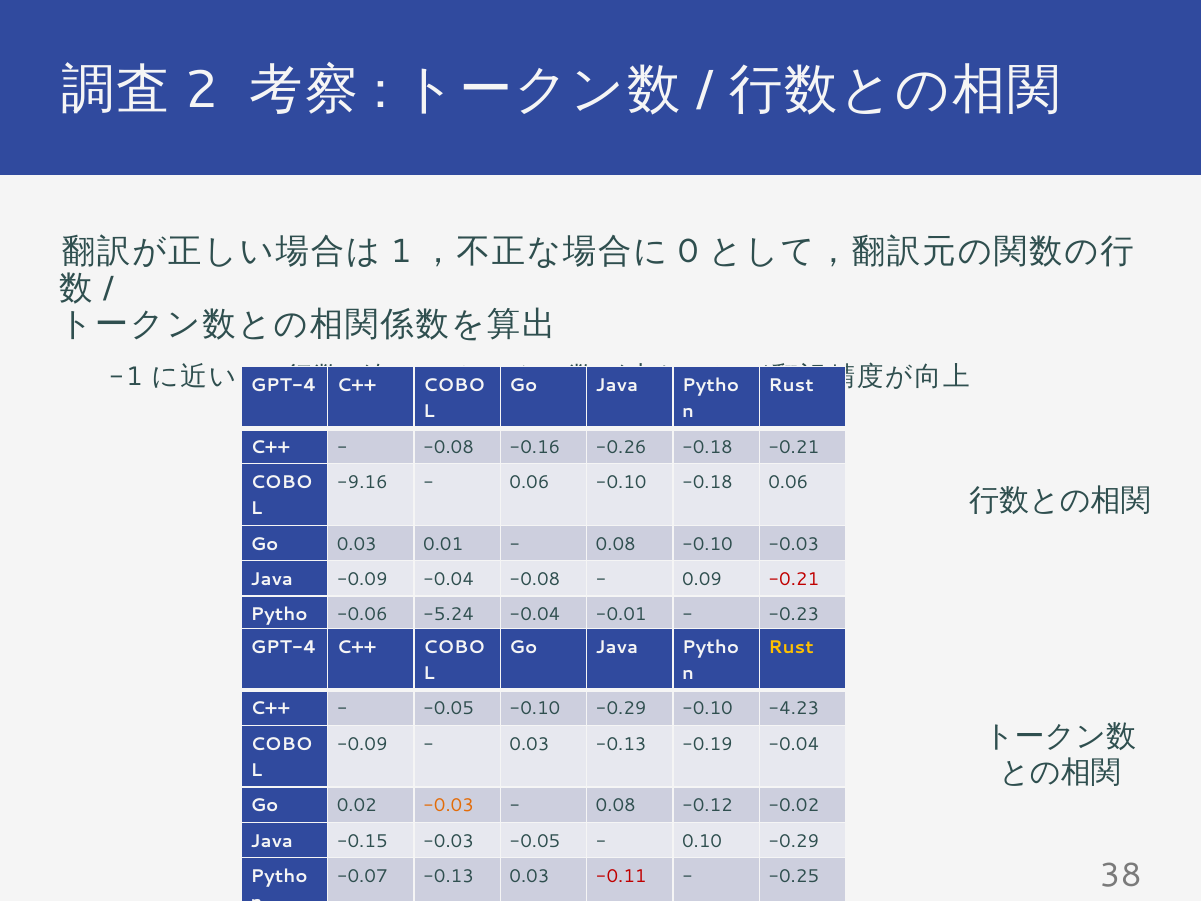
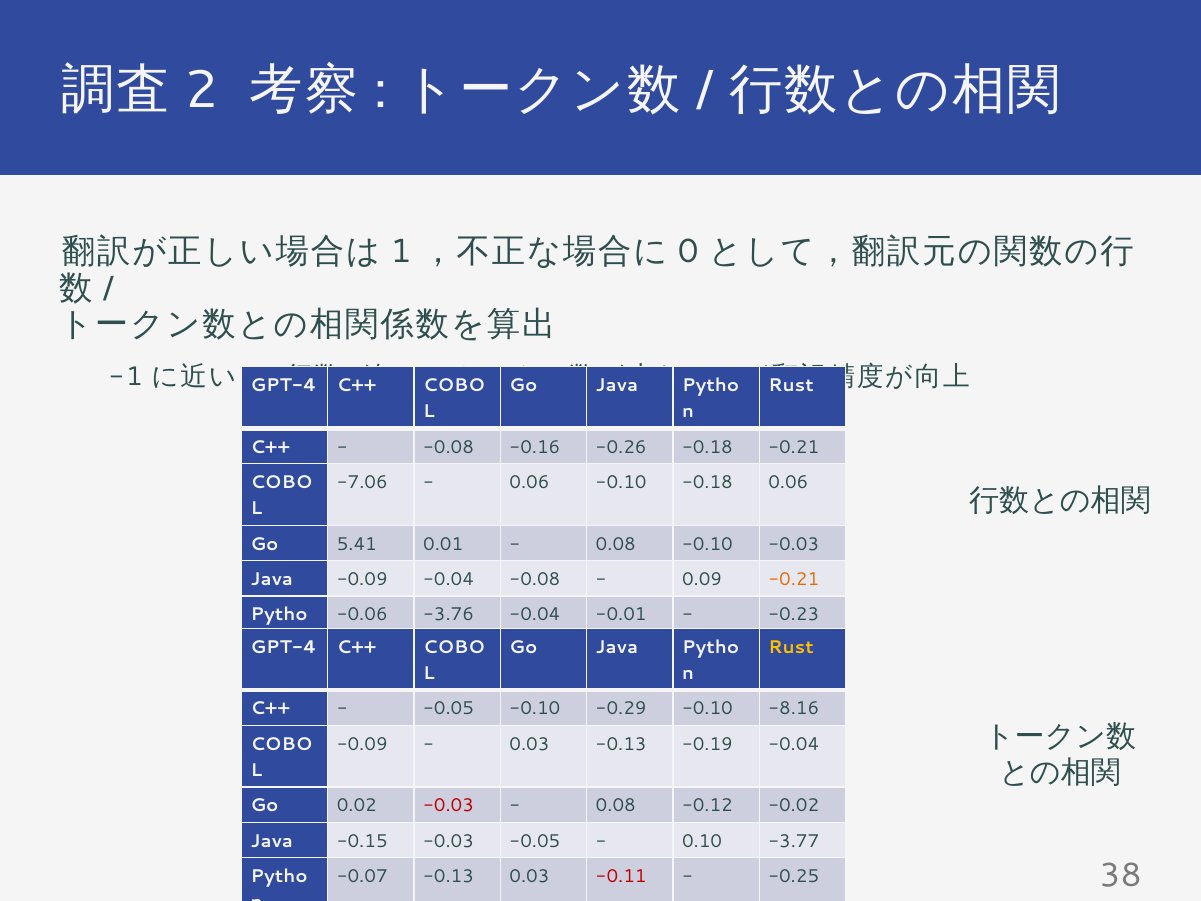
-9.16: -9.16 -> -7.06 (362, 482)
Go 0.03: 0.03 -> 5.41 (357, 544)
-0.21 colour: red -> orange (794, 579)
-5.24: -5.24 -> -3.76 (449, 615)
-4.23: -4.23 -> -8.16 (794, 709)
-0.03 colour: orange -> red (449, 806)
0.10 -0.29: -0.29 -> -3.77 (794, 841)
